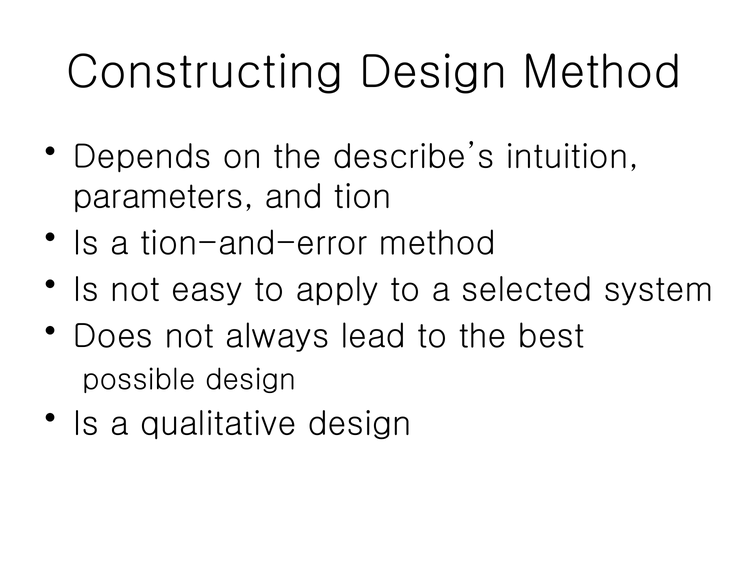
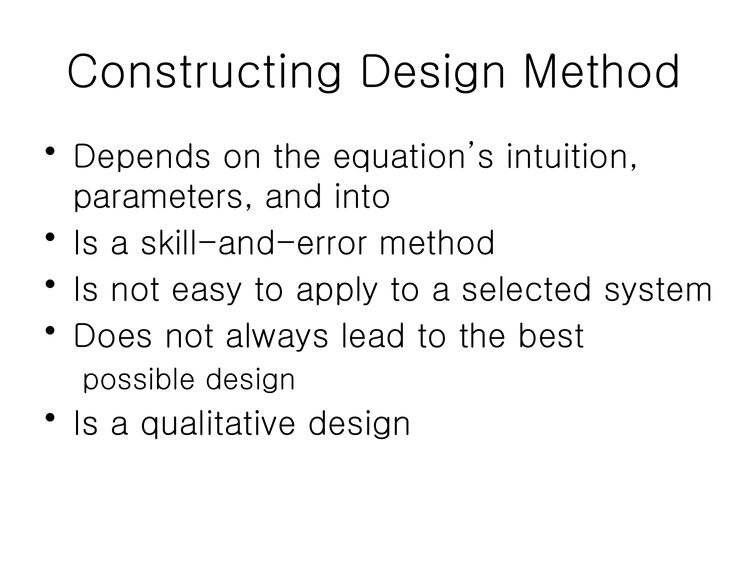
describe’s: describe’s -> equation’s (414, 157)
tion: tion -> into (363, 197)
tion-and-error: tion-and-error -> skill-and-error (254, 243)
